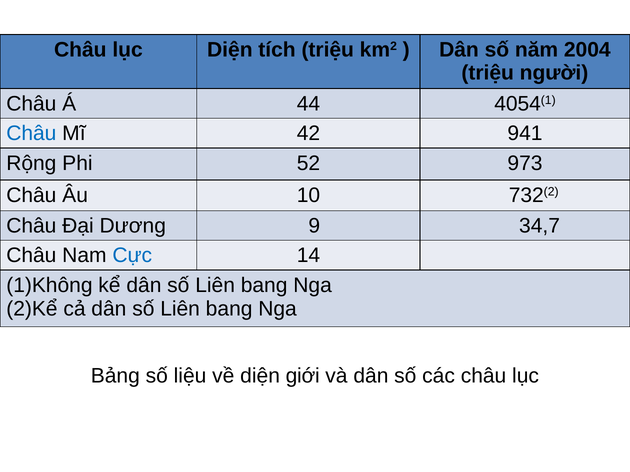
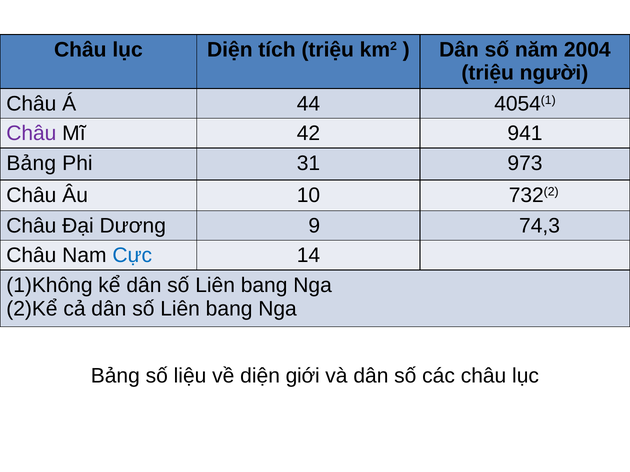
Châu colour: blue -> purple (31, 134)
Rộng: Rộng -> Bảng (31, 163)
52: 52 -> 31 (308, 163)
34,7: 34,7 -> 74,3 (540, 226)
